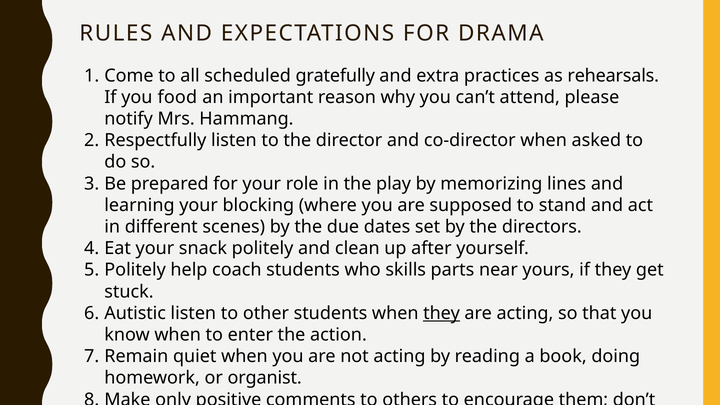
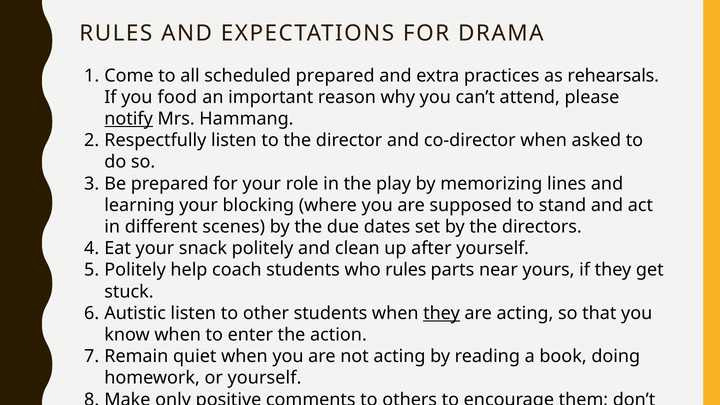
scheduled gratefully: gratefully -> prepared (335, 76)
notify underline: none -> present (129, 119)
who skills: skills -> rules (406, 270)
or organist: organist -> yourself (265, 378)
